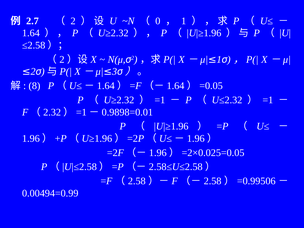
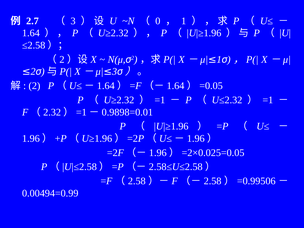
2: 2 -> 3 (73, 21)
8: 8 -> 2 (34, 86)
